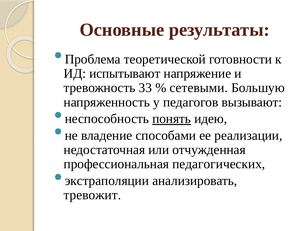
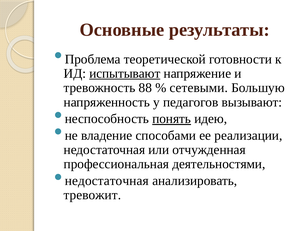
испытывают underline: none -> present (125, 74)
33: 33 -> 88 (145, 88)
педагогических: педагогических -> деятельностями (219, 164)
экстраполяции: экстраполяции -> недостаточная (107, 181)
